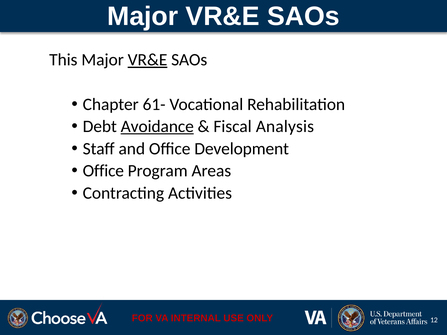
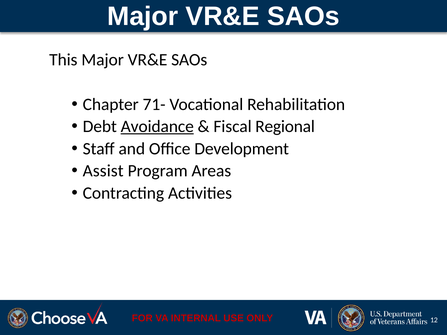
VR&E underline: present -> none (148, 60)
61-: 61- -> 71- (154, 104)
Analysis: Analysis -> Regional (285, 127)
Office: Office -> Assist (103, 171)
